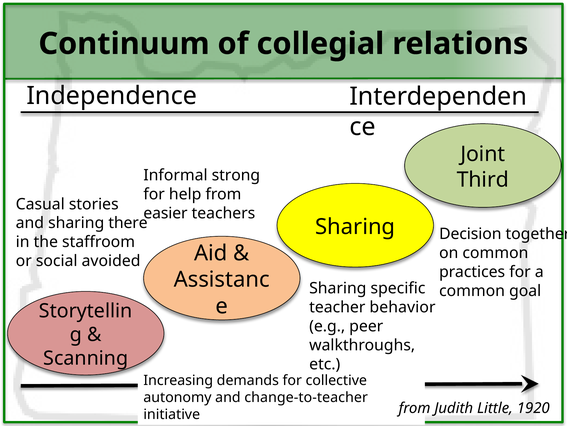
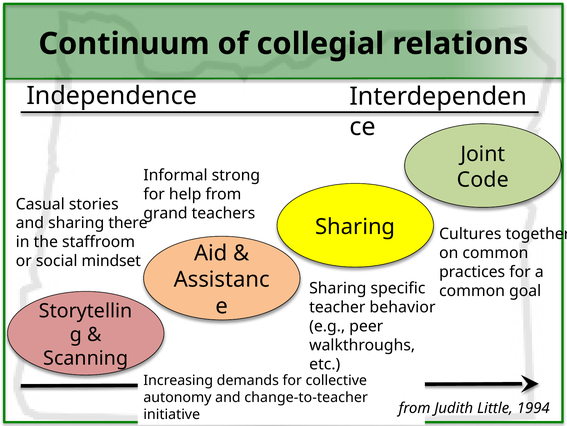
Third: Third -> Code (483, 179)
easier: easier -> grand (165, 213)
Decision: Decision -> Cultures (470, 234)
avoided: avoided -> mindset (111, 261)
1920: 1920 -> 1994 (533, 408)
